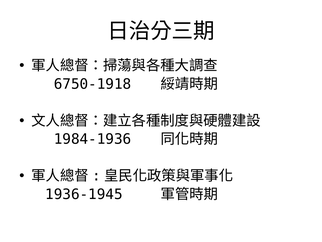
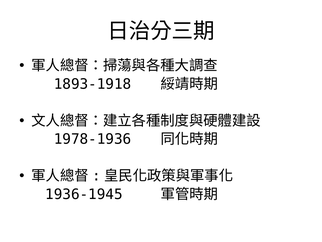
6750-1918: 6750-1918 -> 1893-1918 (93, 84)
1984-1936: 1984-1936 -> 1978-1936 (93, 139)
